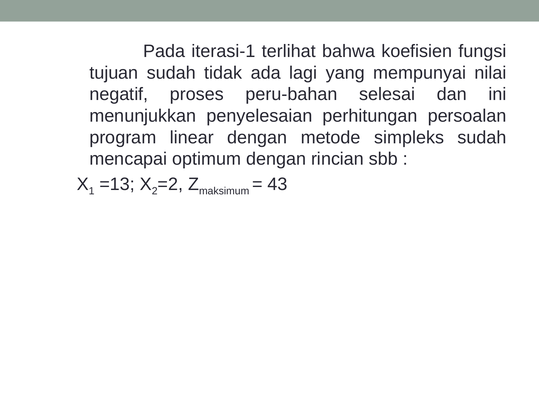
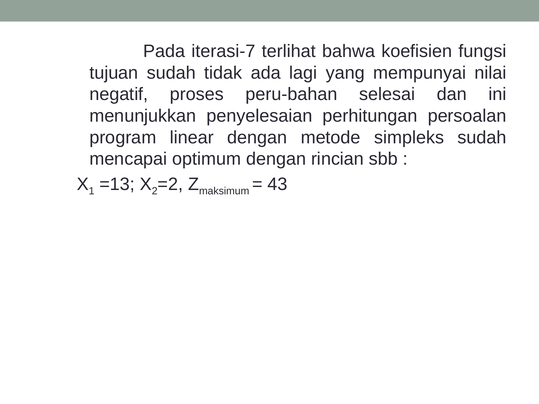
iterasi-1: iterasi-1 -> iterasi-7 (224, 51)
